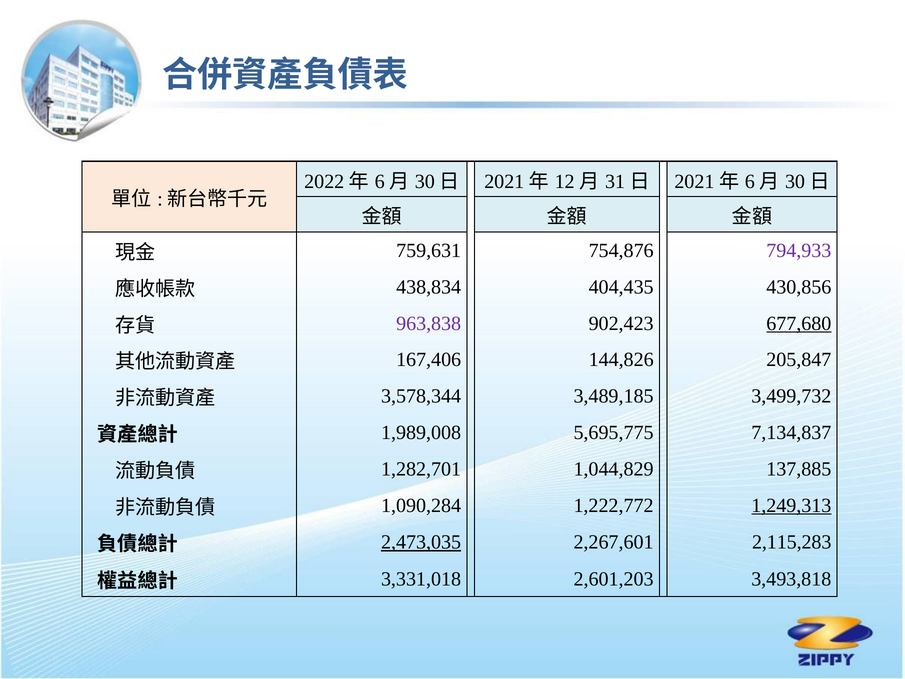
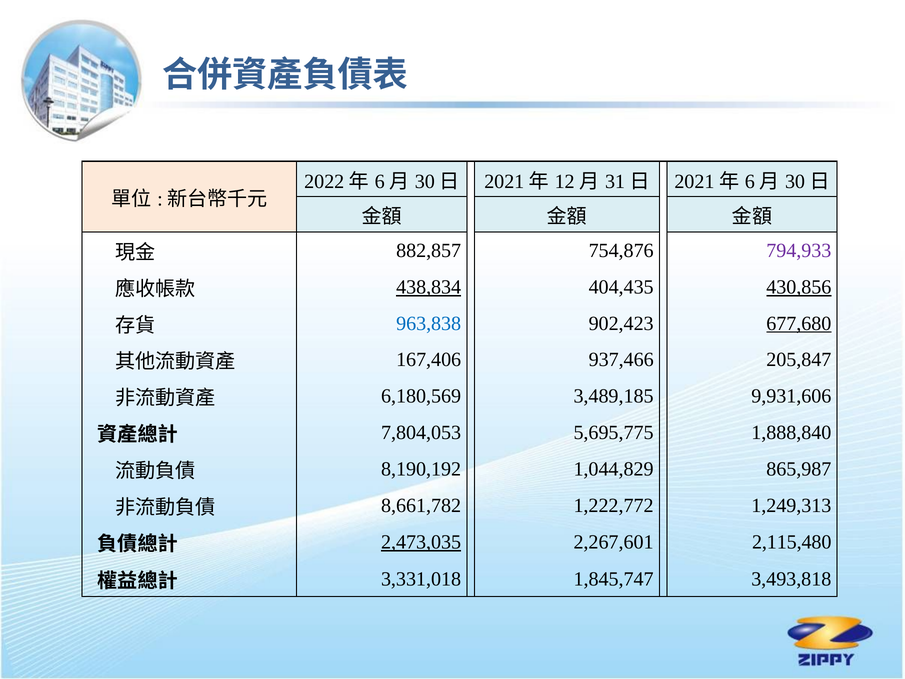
759,631: 759,631 -> 882,857 (429, 251)
438,834 underline: none -> present (429, 287)
430,856 underline: none -> present (799, 287)
963,838 colour: purple -> blue (429, 323)
144,826: 144,826 -> 937,466 (621, 360)
3,578,344: 3,578,344 -> 6,180,569 (421, 396)
3,499,732: 3,499,732 -> 9,931,606 (791, 396)
1,989,008: 1,989,008 -> 7,804,053 (421, 432)
7,134,837: 7,134,837 -> 1,888,840 (791, 432)
1,282,701: 1,282,701 -> 8,190,192 (421, 469)
137,885: 137,885 -> 865,987 (799, 469)
1,090,284: 1,090,284 -> 8,661,782 (421, 505)
1,249,313 underline: present -> none (791, 505)
2,115,283: 2,115,283 -> 2,115,480 (792, 542)
2,601,203: 2,601,203 -> 1,845,747 (614, 579)
